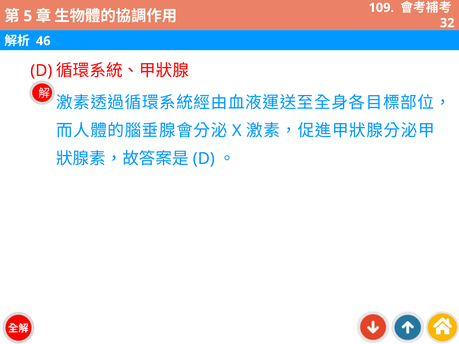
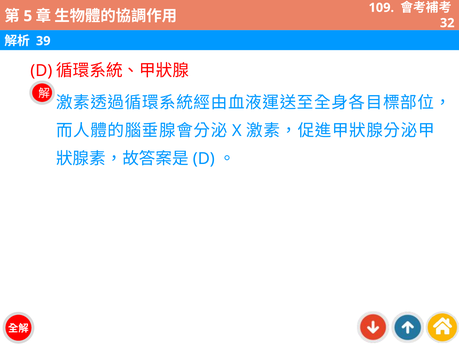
46: 46 -> 39 (43, 41)
